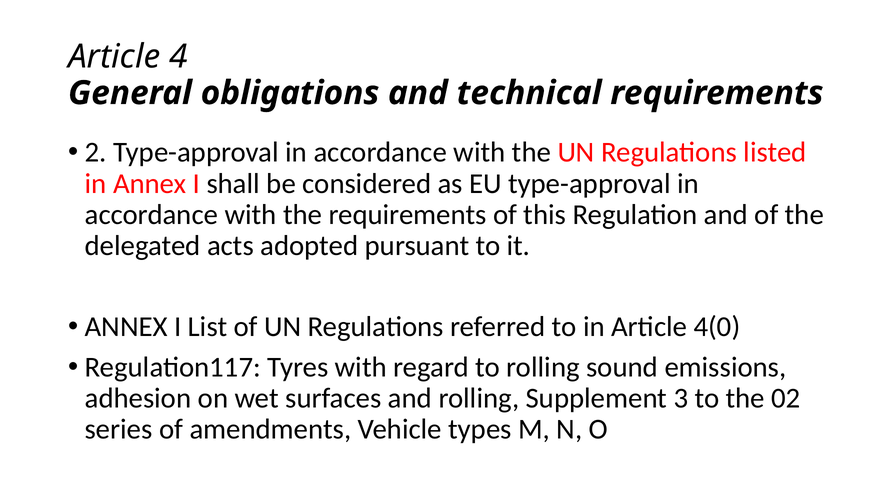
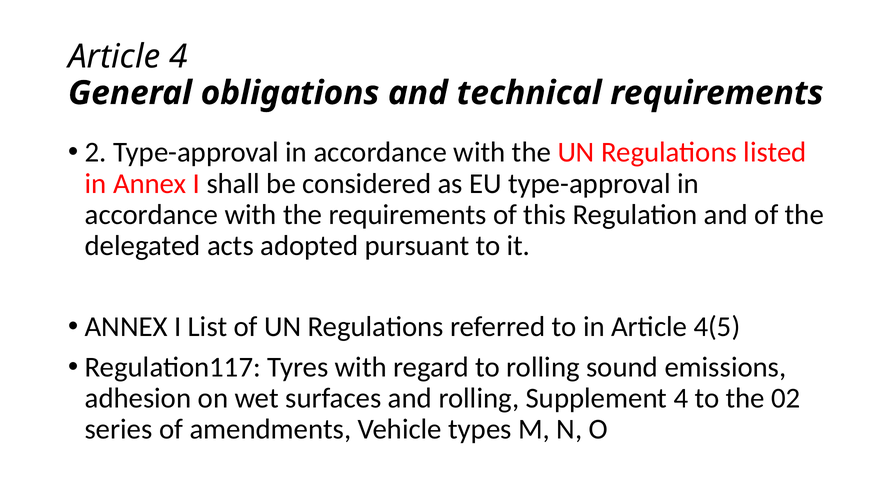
4(0: 4(0 -> 4(5 (717, 327)
Supplement 3: 3 -> 4 (681, 399)
